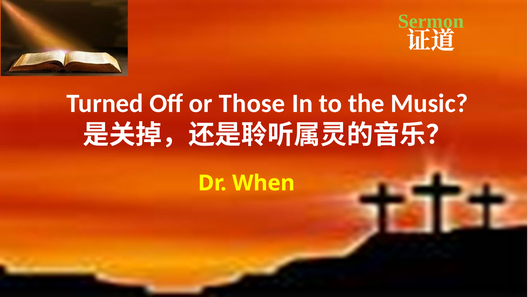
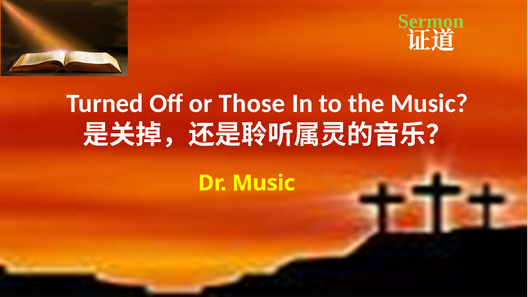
Dr When: When -> Music (264, 183)
